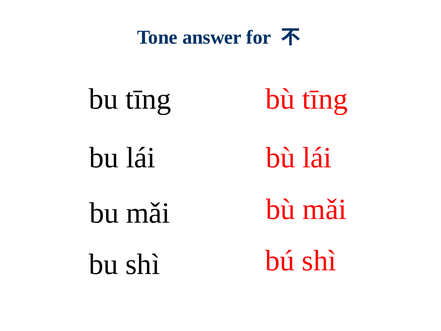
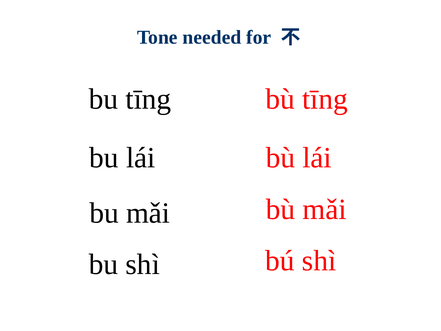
answer: answer -> needed (212, 37)
